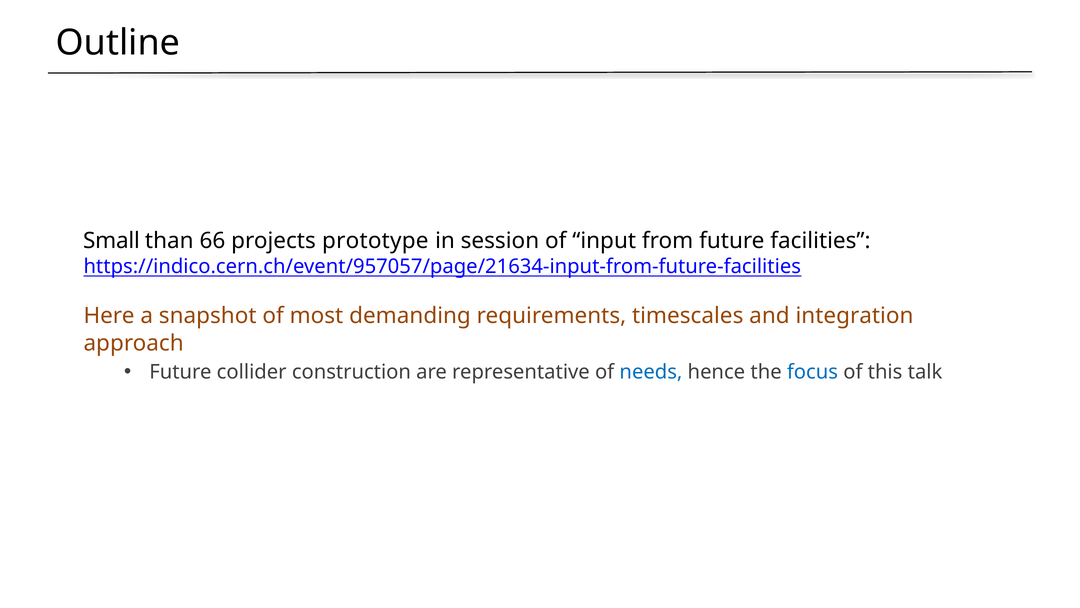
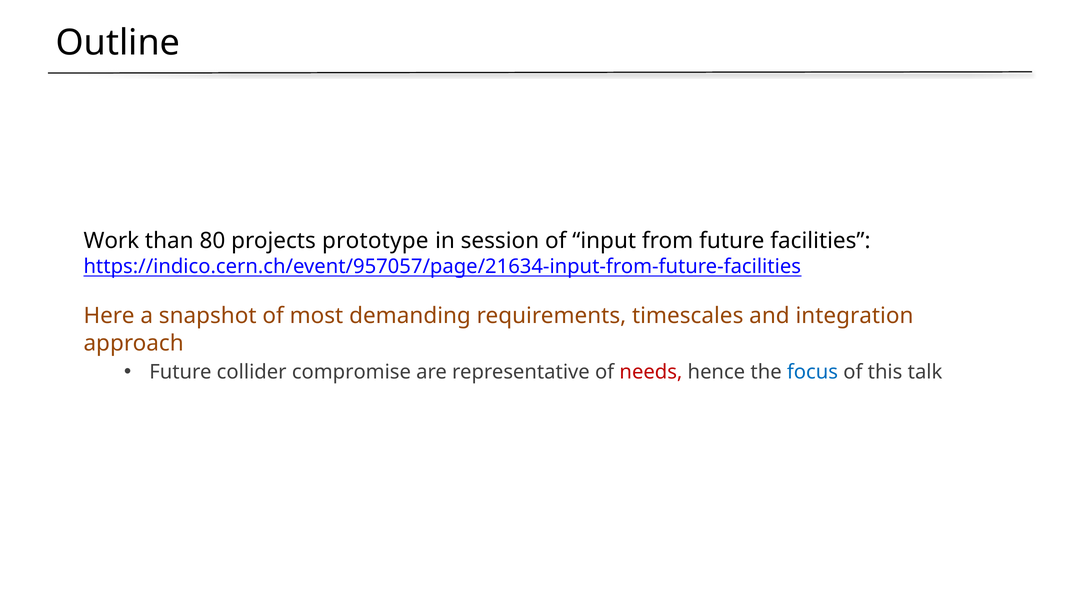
Small: Small -> Work (111, 241)
66: 66 -> 80 (212, 241)
construction: construction -> compromise (351, 372)
needs colour: blue -> red (651, 372)
